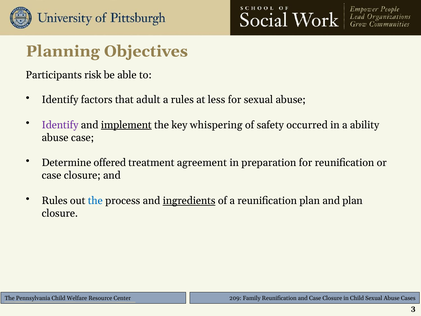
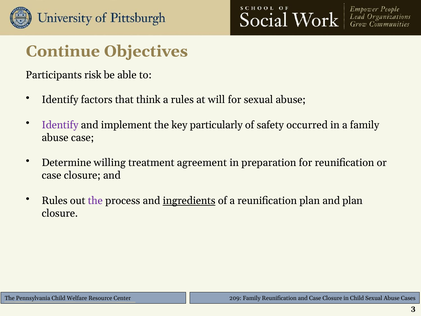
Planning: Planning -> Continue (63, 51)
adult: adult -> think (148, 100)
less: less -> will (216, 100)
implement underline: present -> none (126, 125)
whispering: whispering -> particularly (216, 125)
a ability: ability -> family (365, 125)
offered: offered -> willing (110, 163)
the colour: blue -> purple (95, 201)
